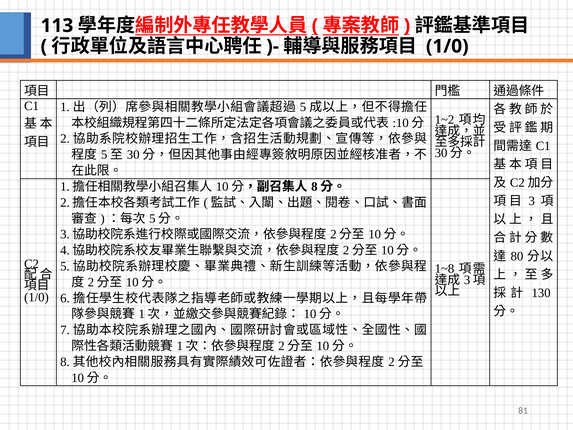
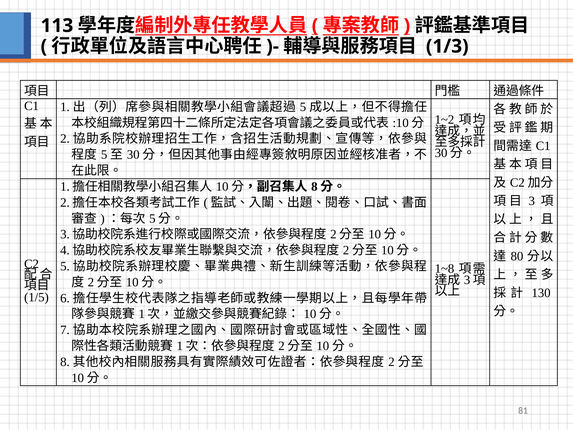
1/0: 1/0 -> 1/3 (447, 46)
1/0: 1/0 -> 1/5 (36, 297)
